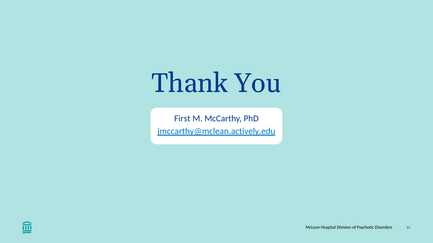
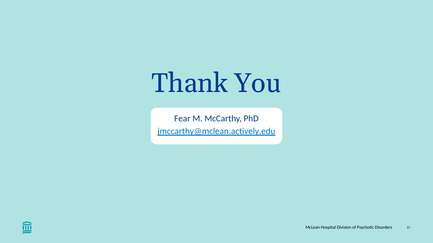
First: First -> Fear (182, 119)
